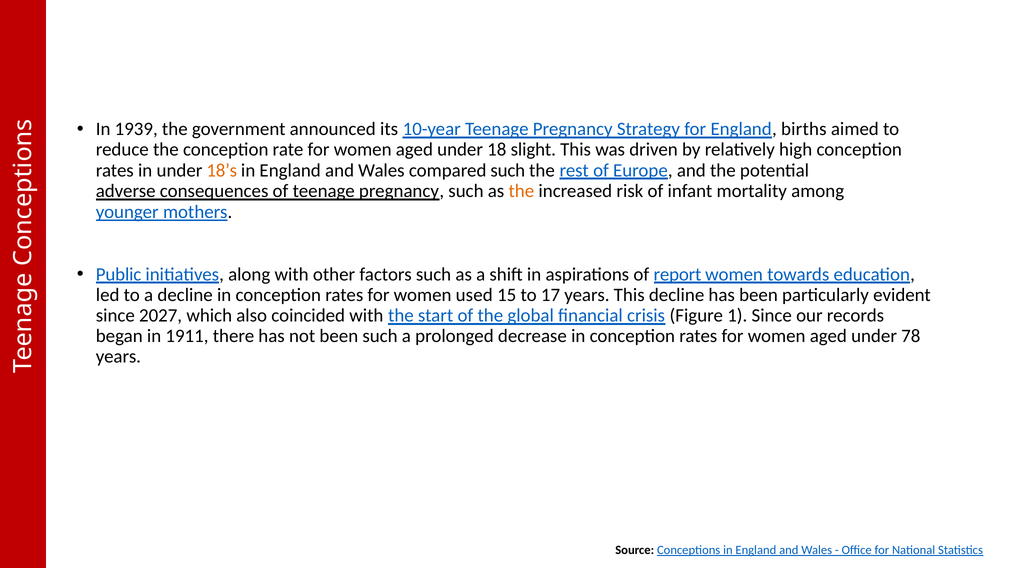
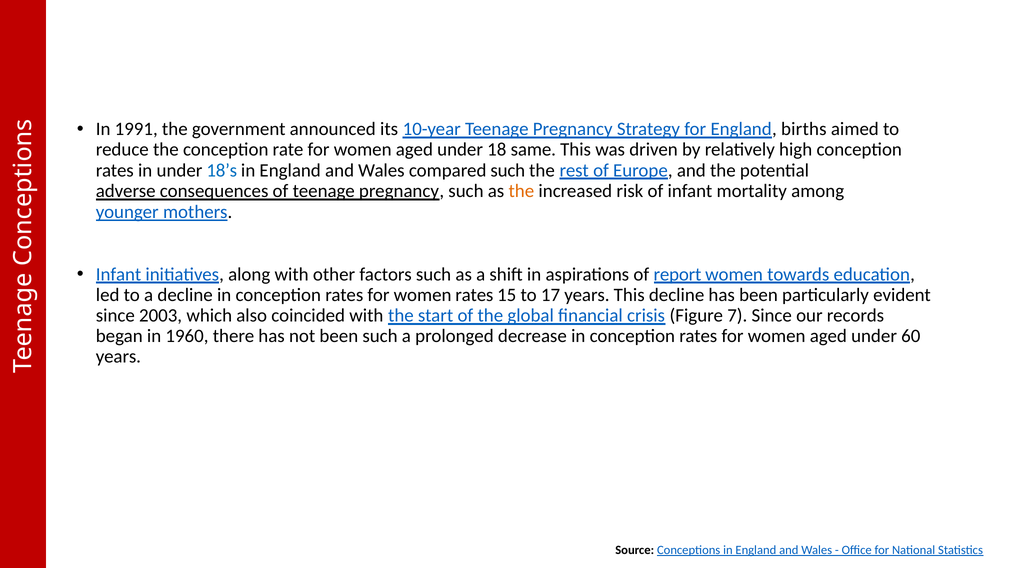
1939: 1939 -> 1991 (136, 129)
slight: slight -> same (533, 150)
18’s colour: orange -> blue (222, 170)
Public: Public -> Infant (119, 274)
women used: used -> rates (474, 295)
2027: 2027 -> 2003 (161, 315)
1: 1 -> 7 (737, 315)
1911: 1911 -> 1960 (187, 336)
78: 78 -> 60 (911, 336)
